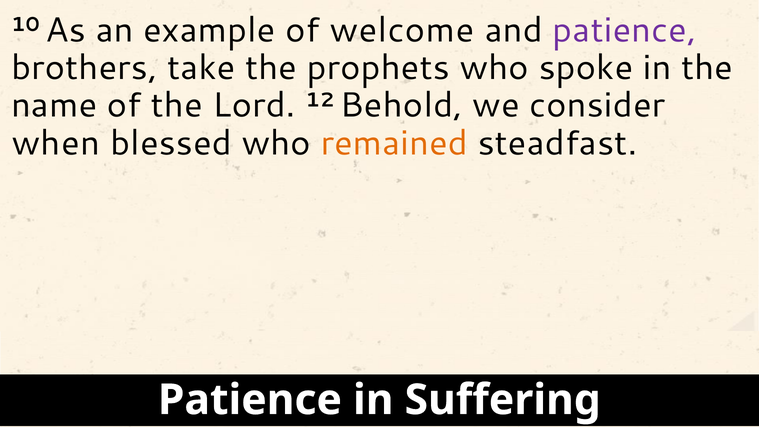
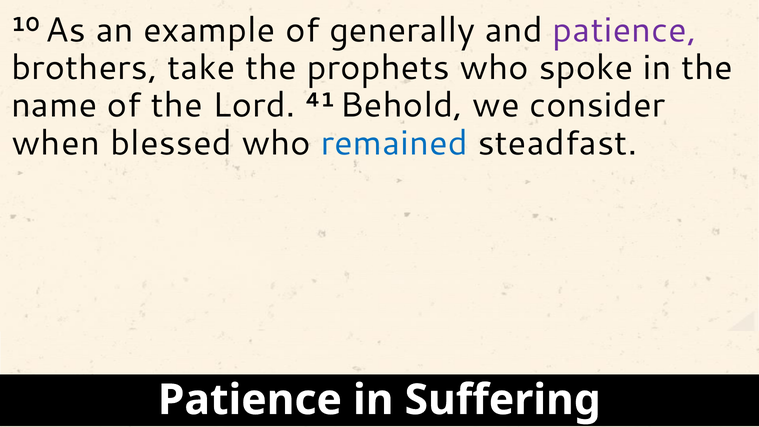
welcome: welcome -> generally (402, 30)
12: 12 -> 41 (320, 100)
remained colour: orange -> blue (394, 143)
